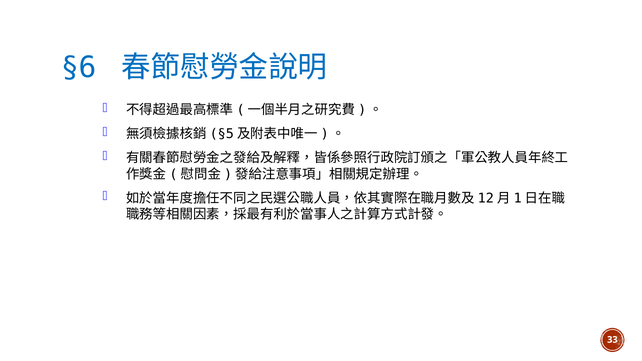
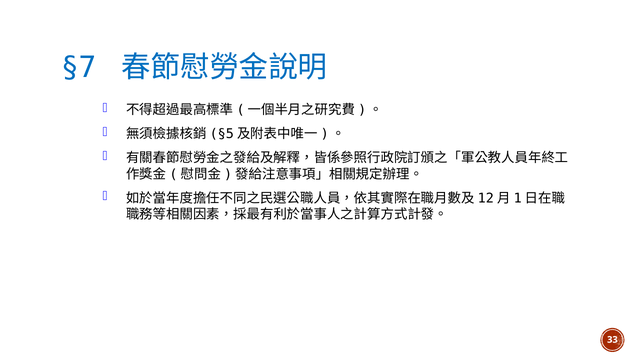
§6: §6 -> §7 (79, 68)
